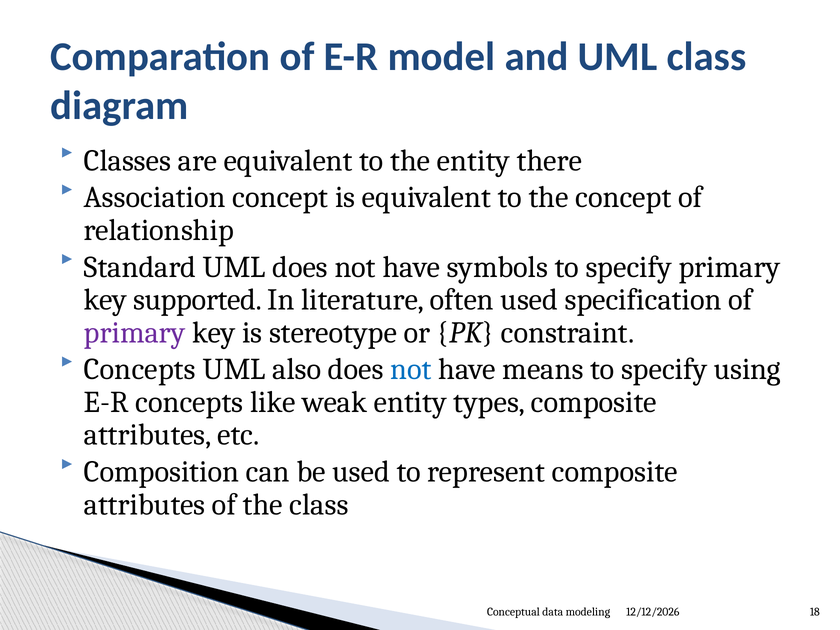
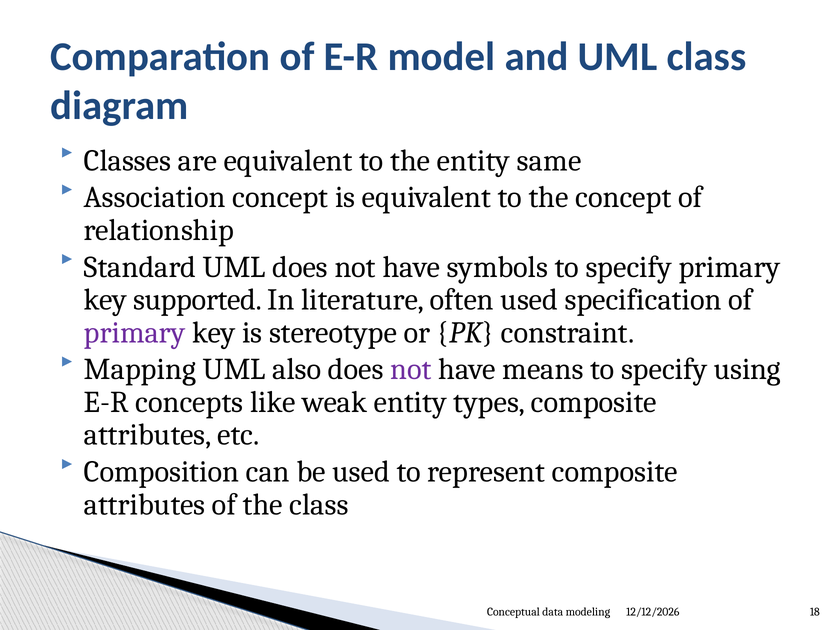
there: there -> same (549, 161)
Concepts: Concepts -> Mapping (140, 369)
not colour: blue -> purple (411, 369)
